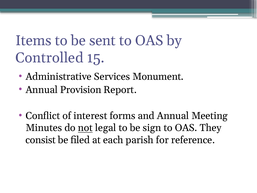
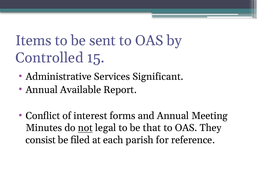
Monument: Monument -> Significant (158, 77)
Provision: Provision -> Available (81, 90)
sign: sign -> that (152, 128)
